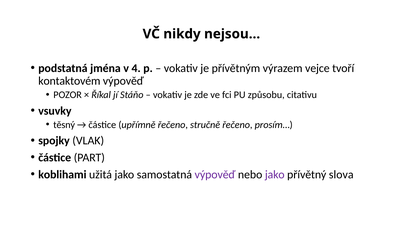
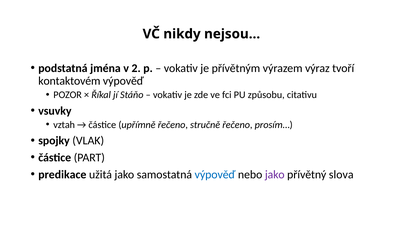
4: 4 -> 2 (136, 68)
vejce: vejce -> výraz (317, 68)
těsný: těsný -> vztah (64, 125)
koblihami: koblihami -> predikace (62, 174)
výpověď colour: purple -> blue (215, 174)
